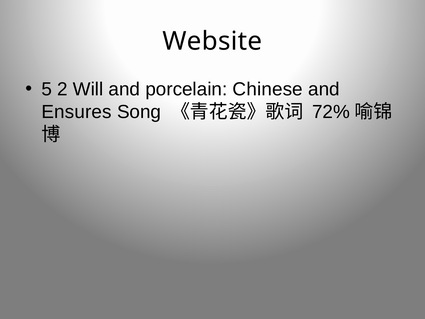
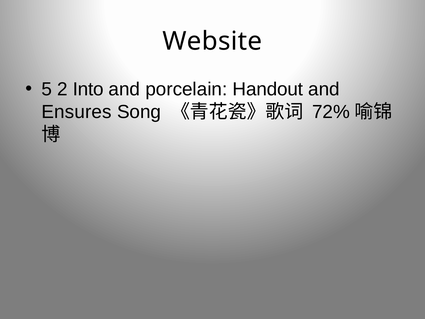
Will: Will -> Into (88, 89)
Chinese: Chinese -> Handout (268, 89)
